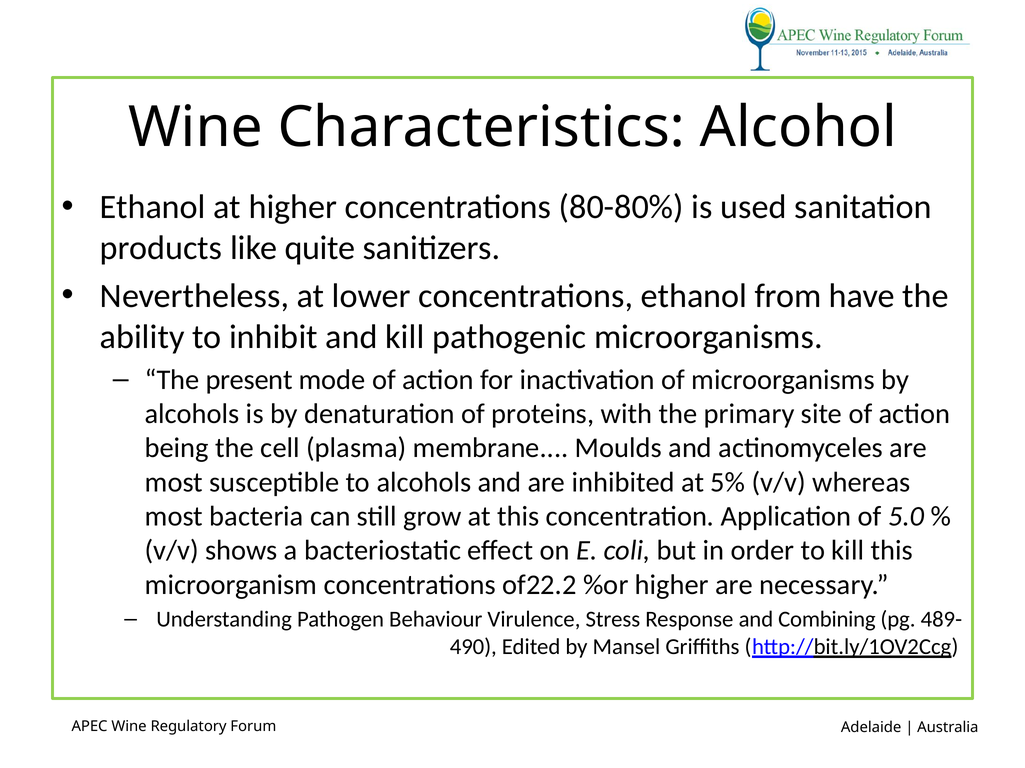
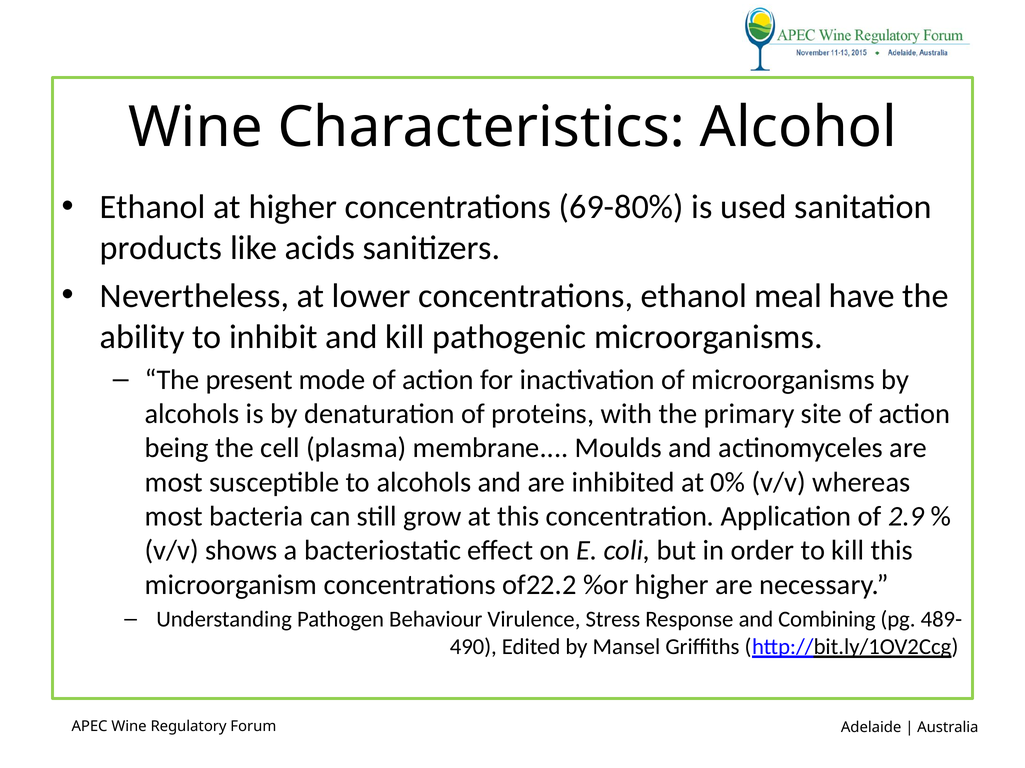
80-80%: 80-80% -> 69-80% (621, 207)
quite: quite -> acids (320, 248)
from: from -> meal (788, 296)
5%: 5% -> 0% (728, 483)
5.0: 5.0 -> 2.9 (906, 517)
